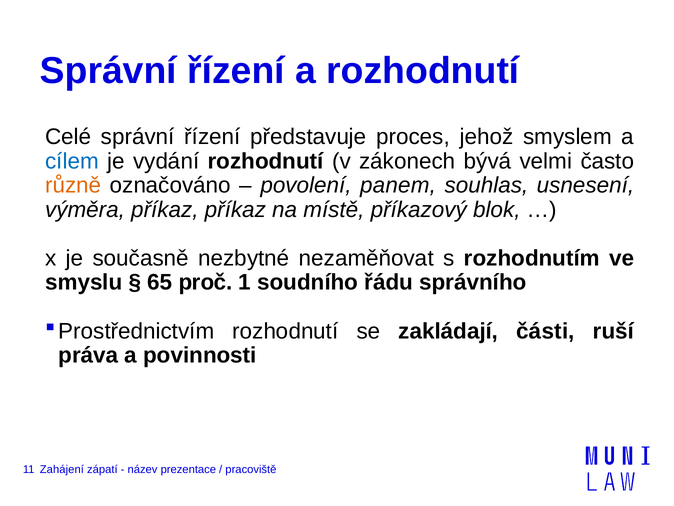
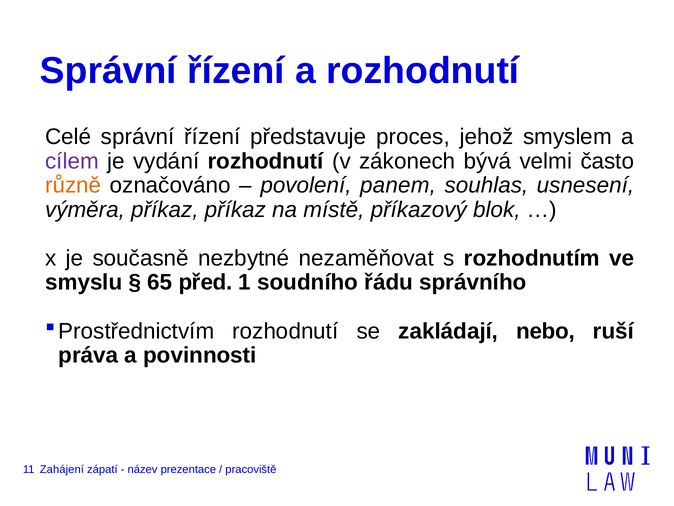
cílem colour: blue -> purple (72, 161)
proč: proč -> před (206, 282)
části: části -> nebo (546, 331)
